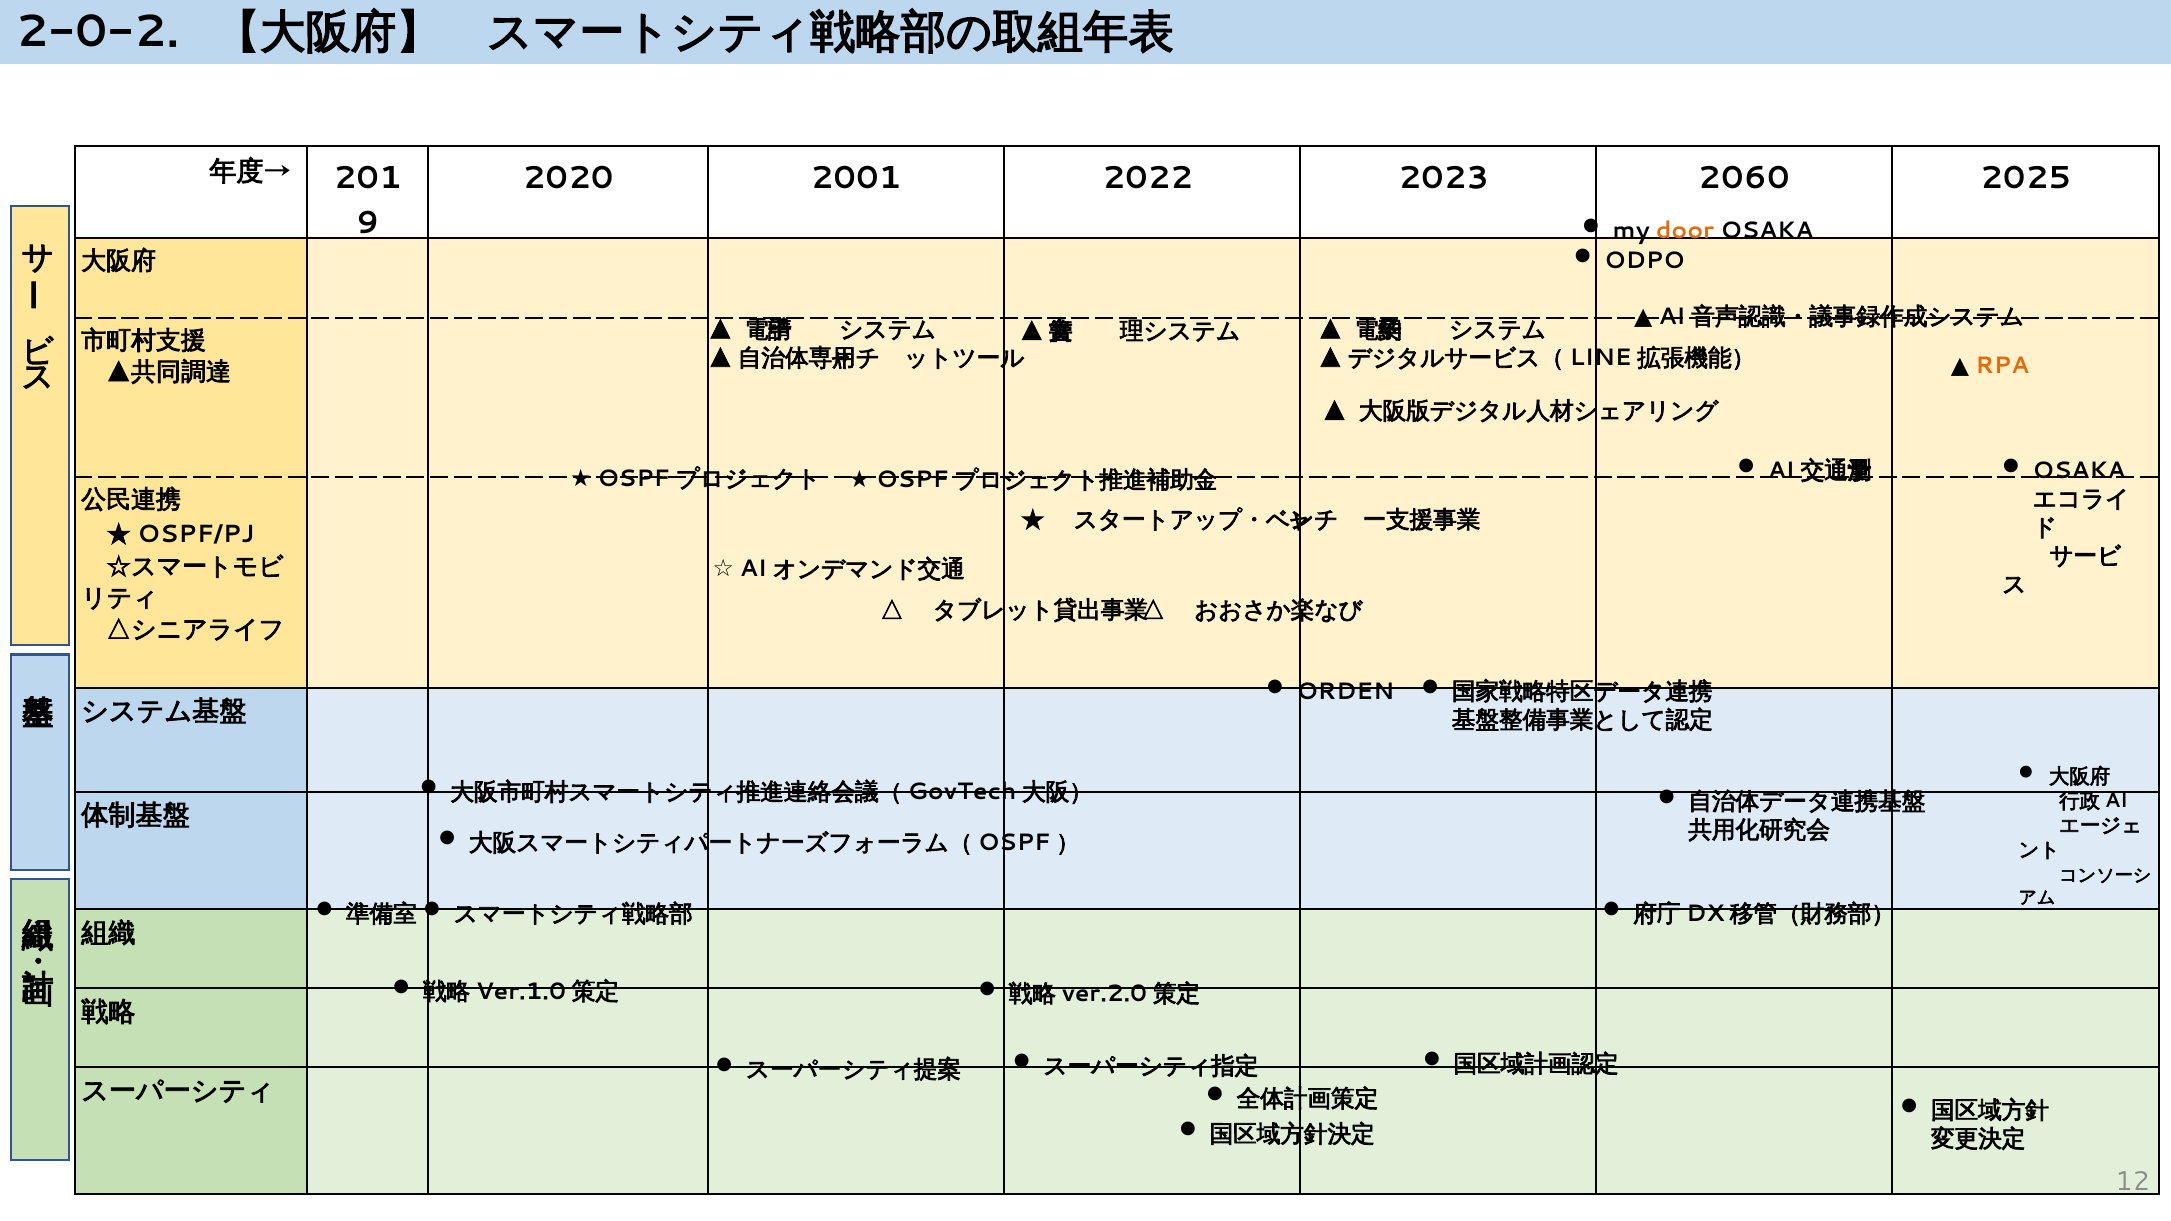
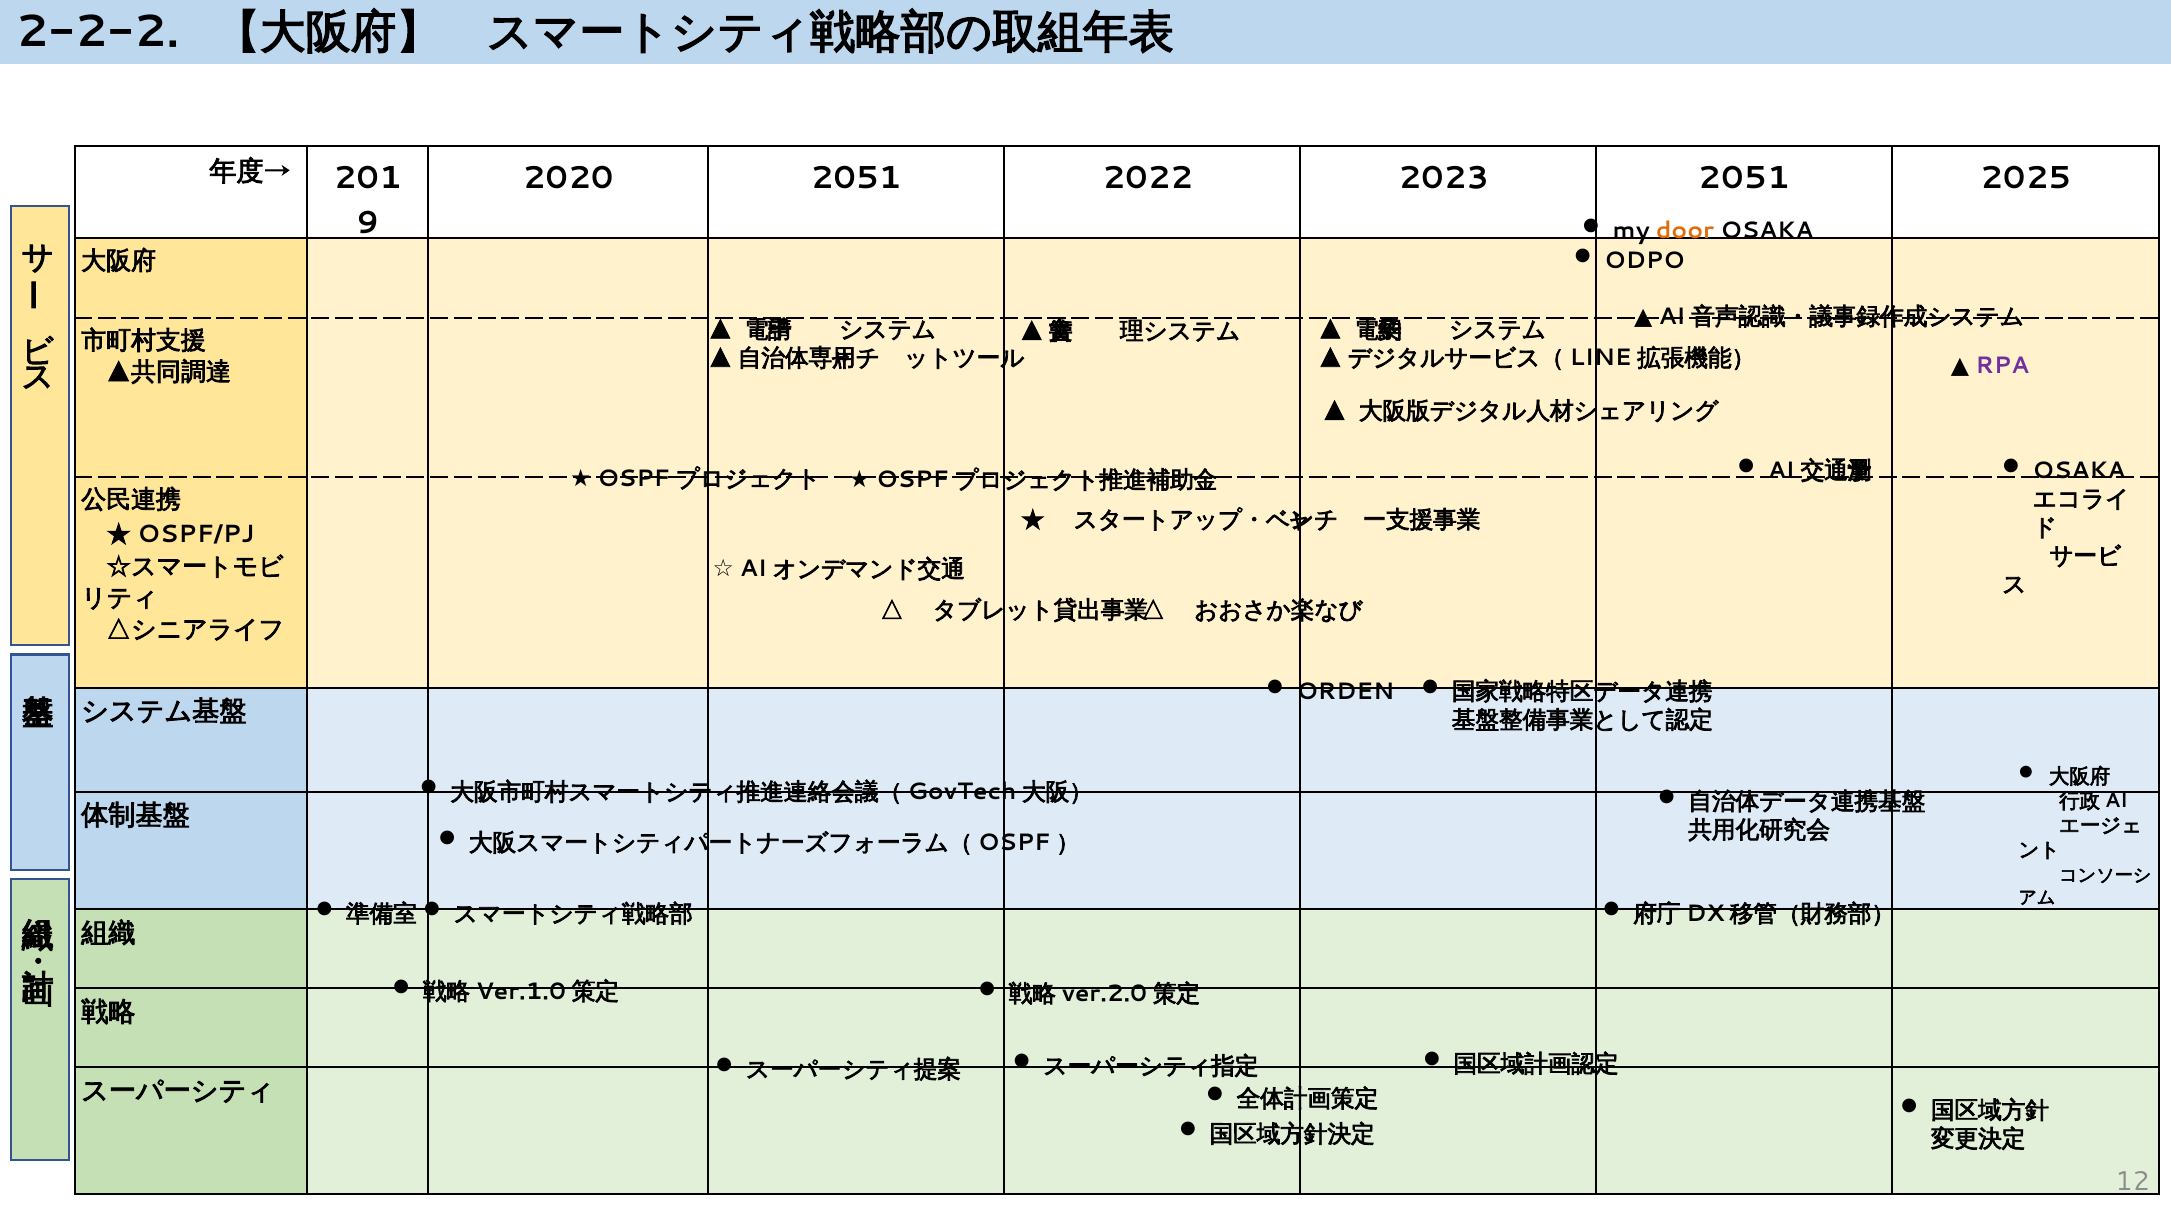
2-0-2: 2-0-2 -> 2-2-2 (98, 32)
2020 2001: 2001 -> 2051 (856, 178)
2023 2060: 2060 -> 2051 (1744, 178)
RPA colour: orange -> purple (2002, 366)
